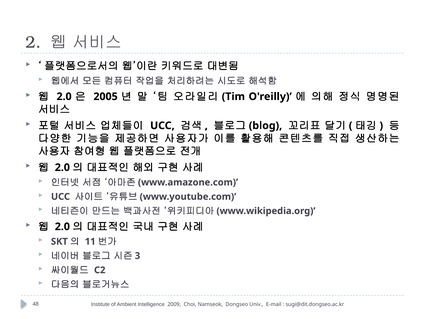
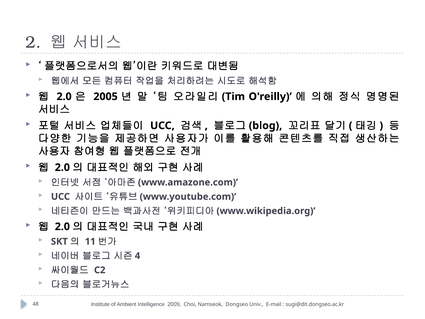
3: 3 -> 4 (138, 256)
